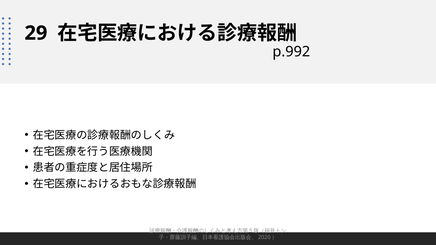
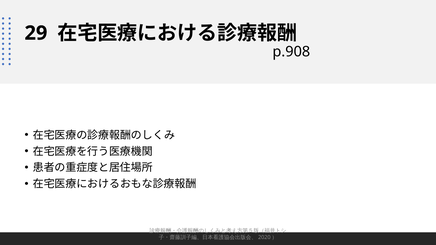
p.992: p.992 -> p.908 (291, 52)
